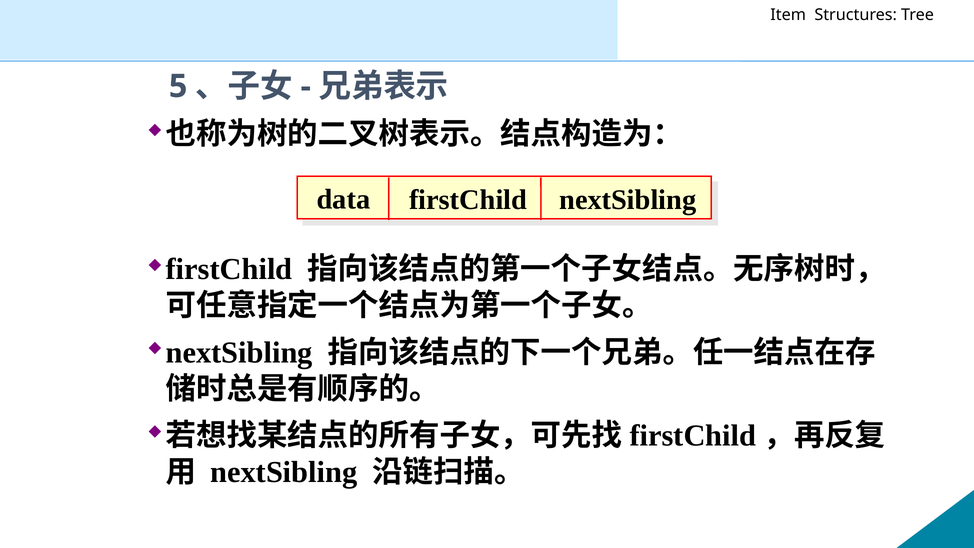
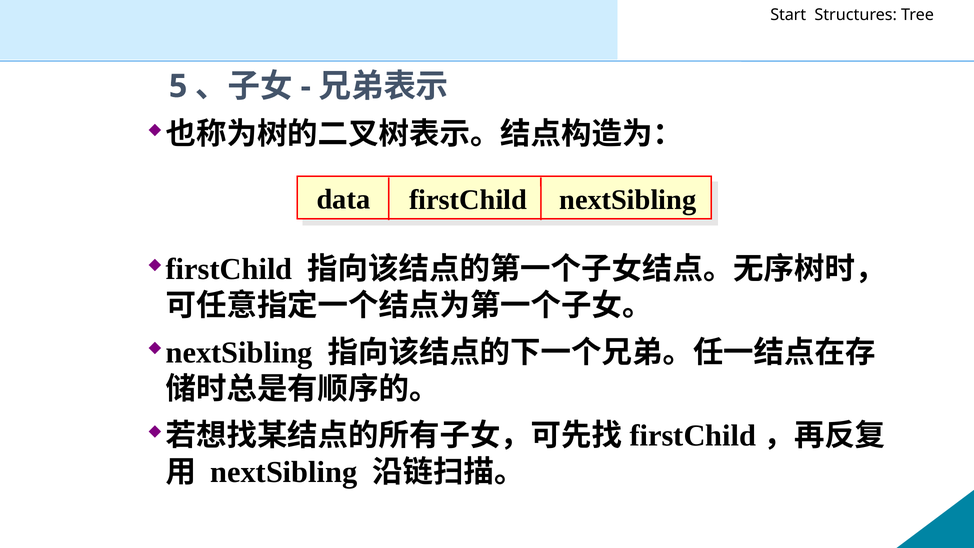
Item: Item -> Start (788, 15)
